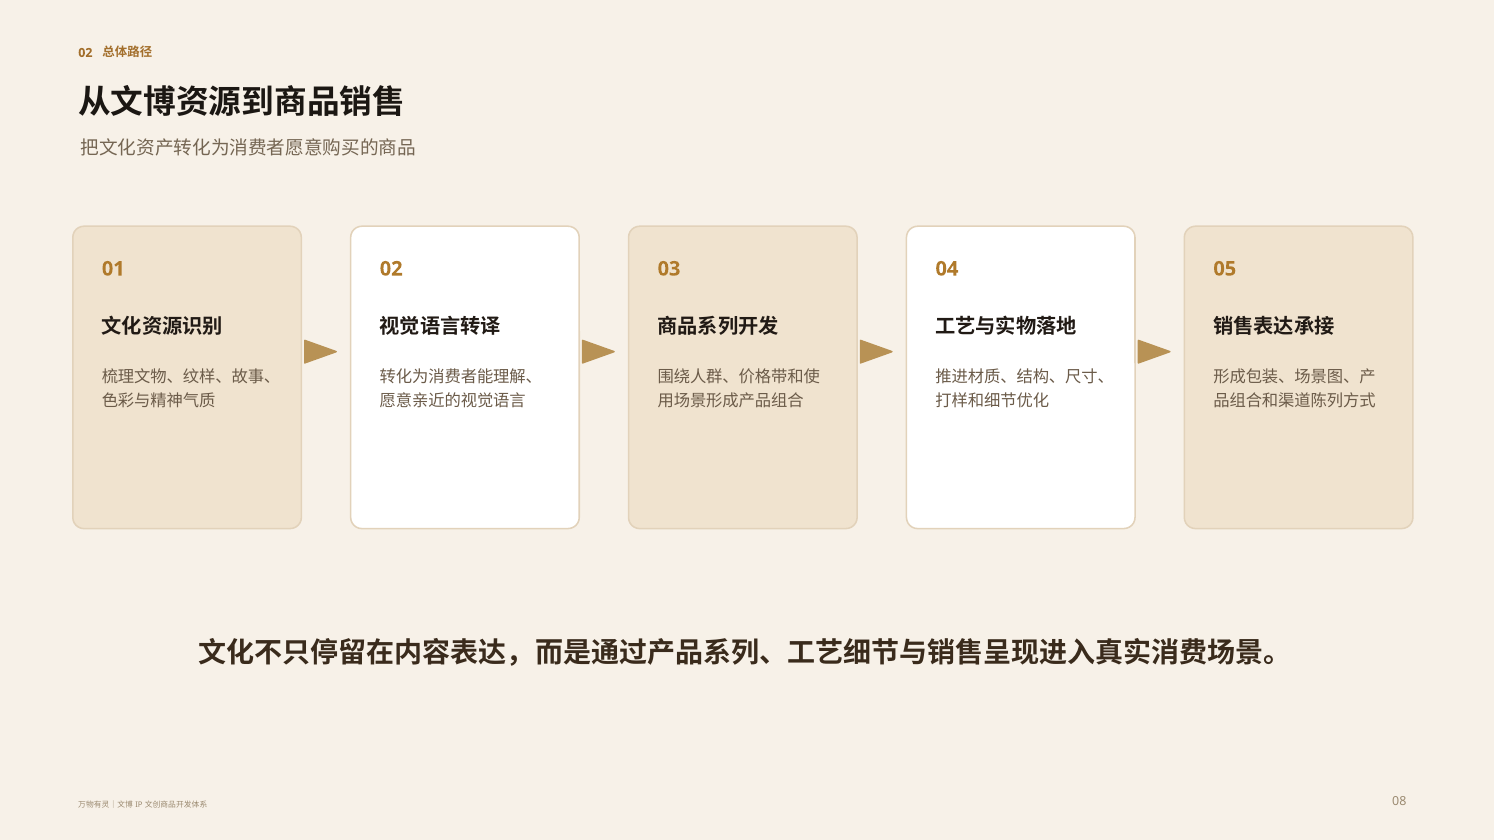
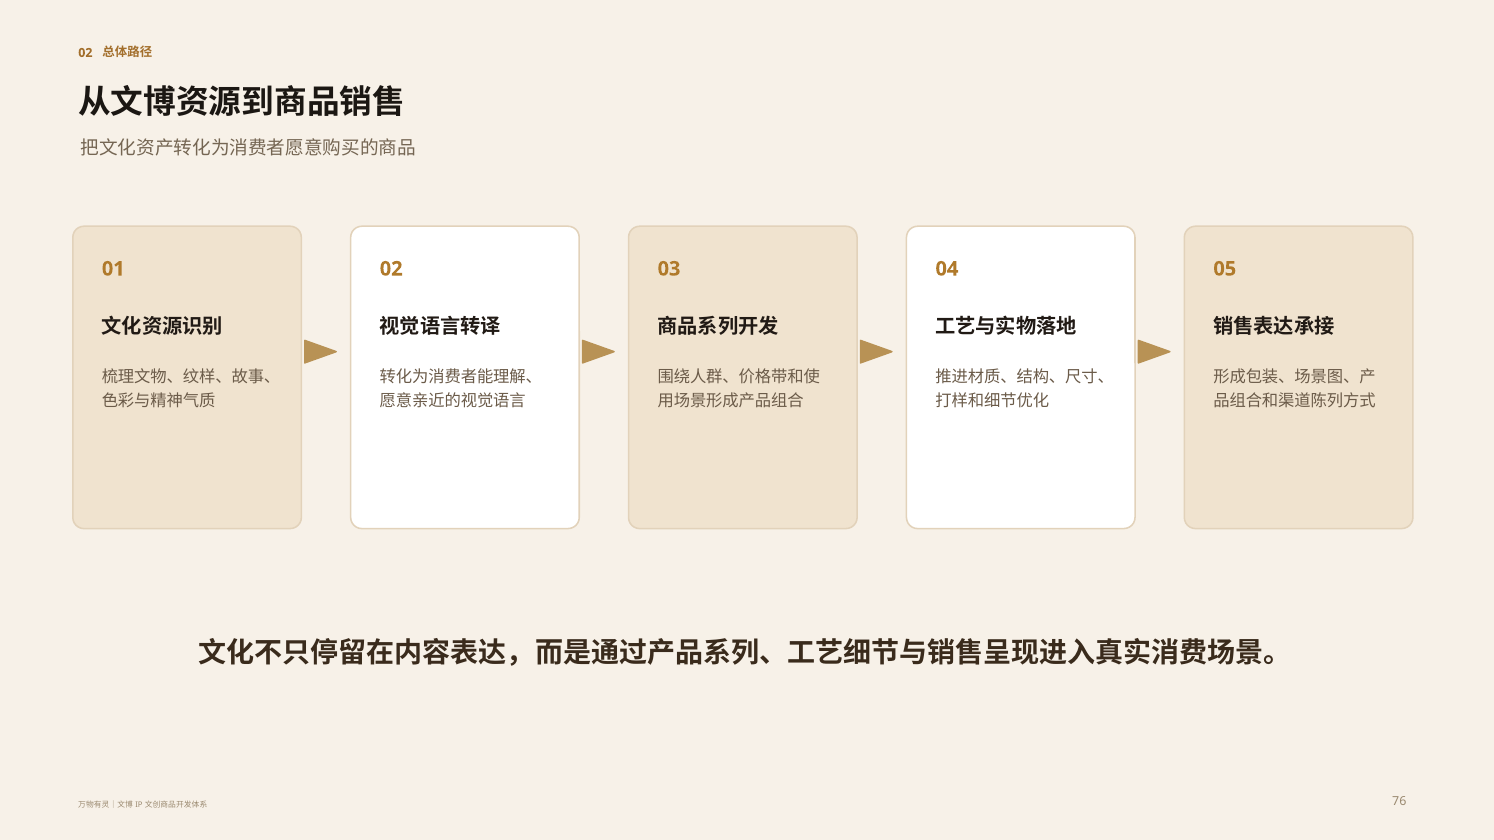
08: 08 -> 76 (1399, 801)
